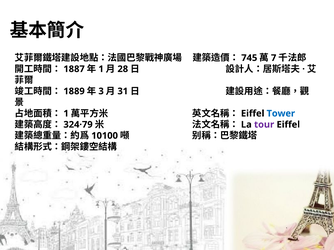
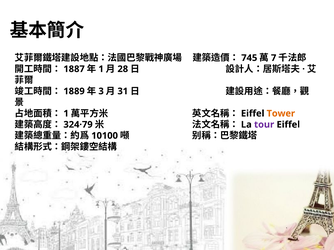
Tower colour: blue -> orange (281, 114)
